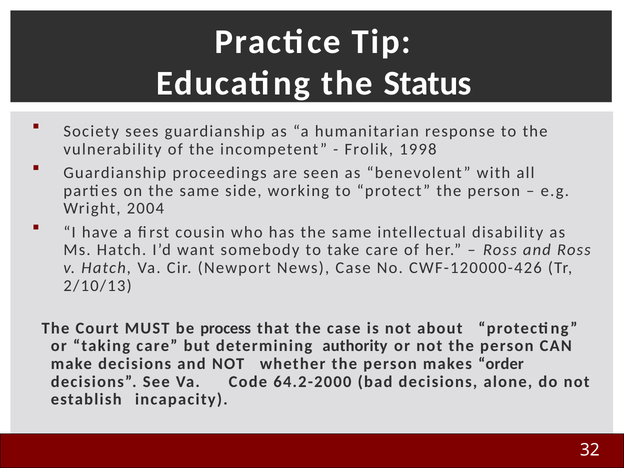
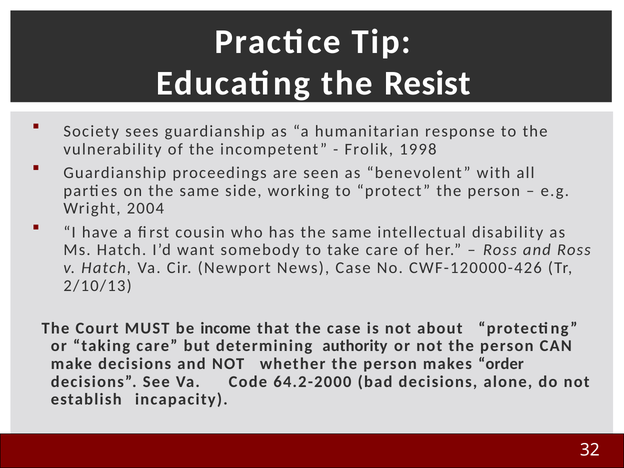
Status: Status -> Resist (427, 83)
process: process -> income (226, 328)
